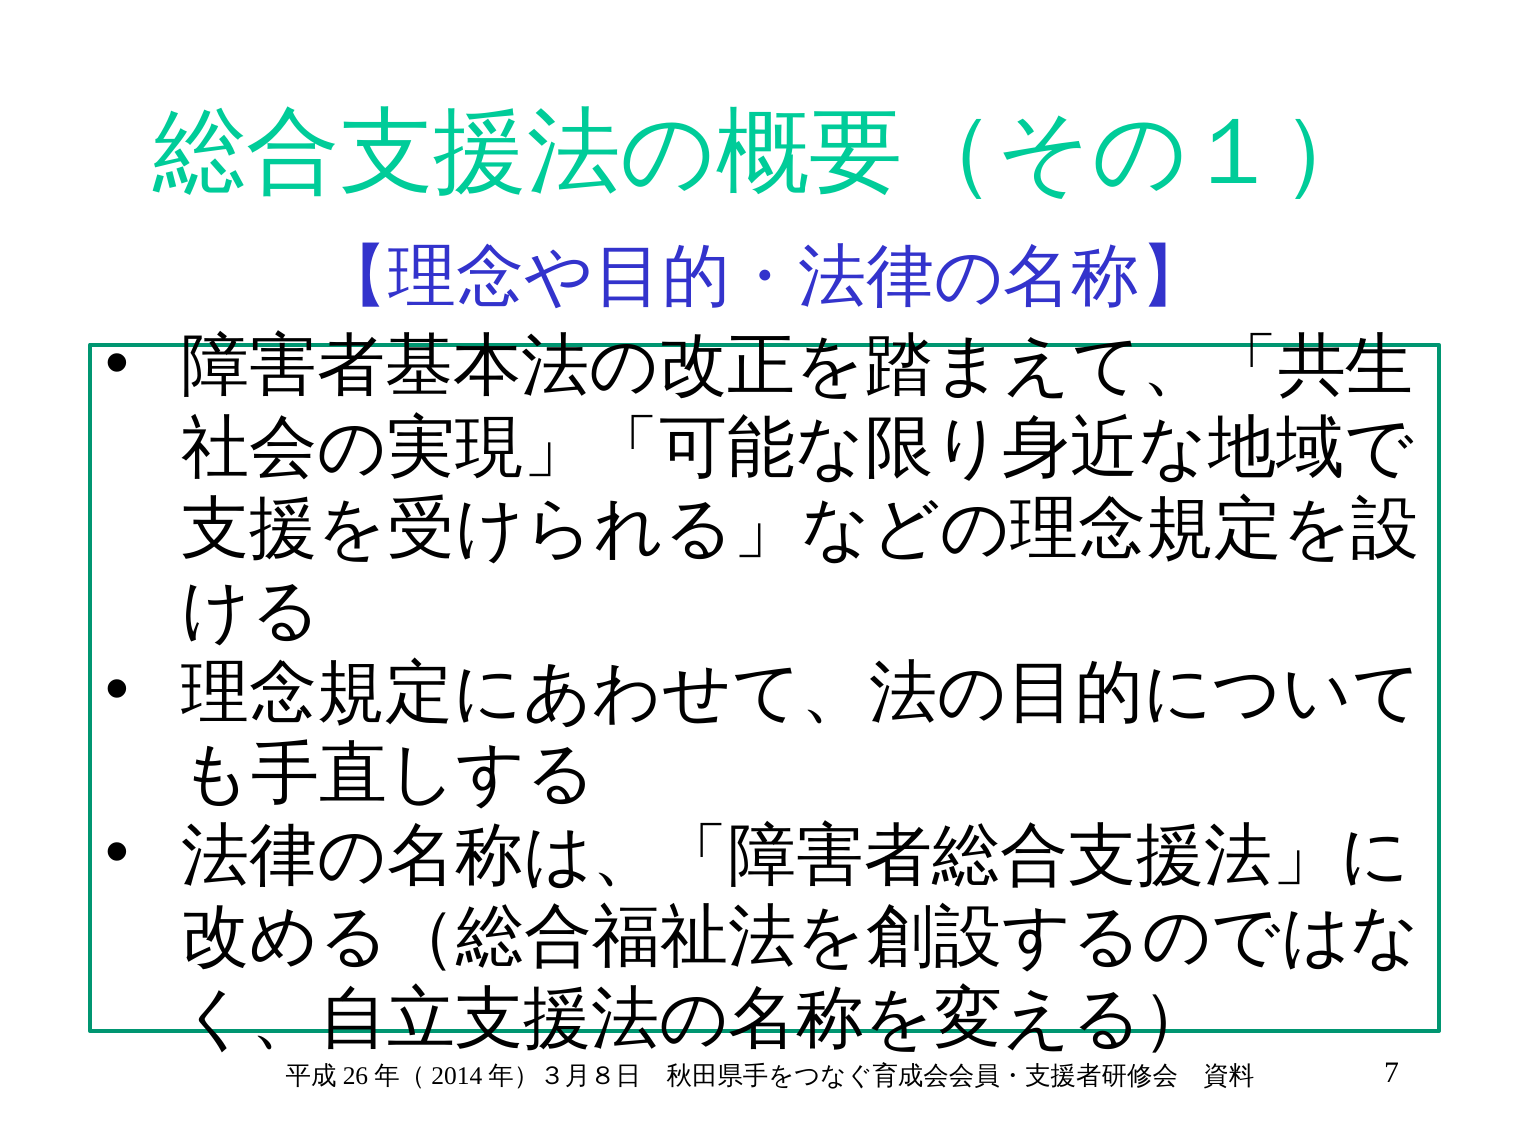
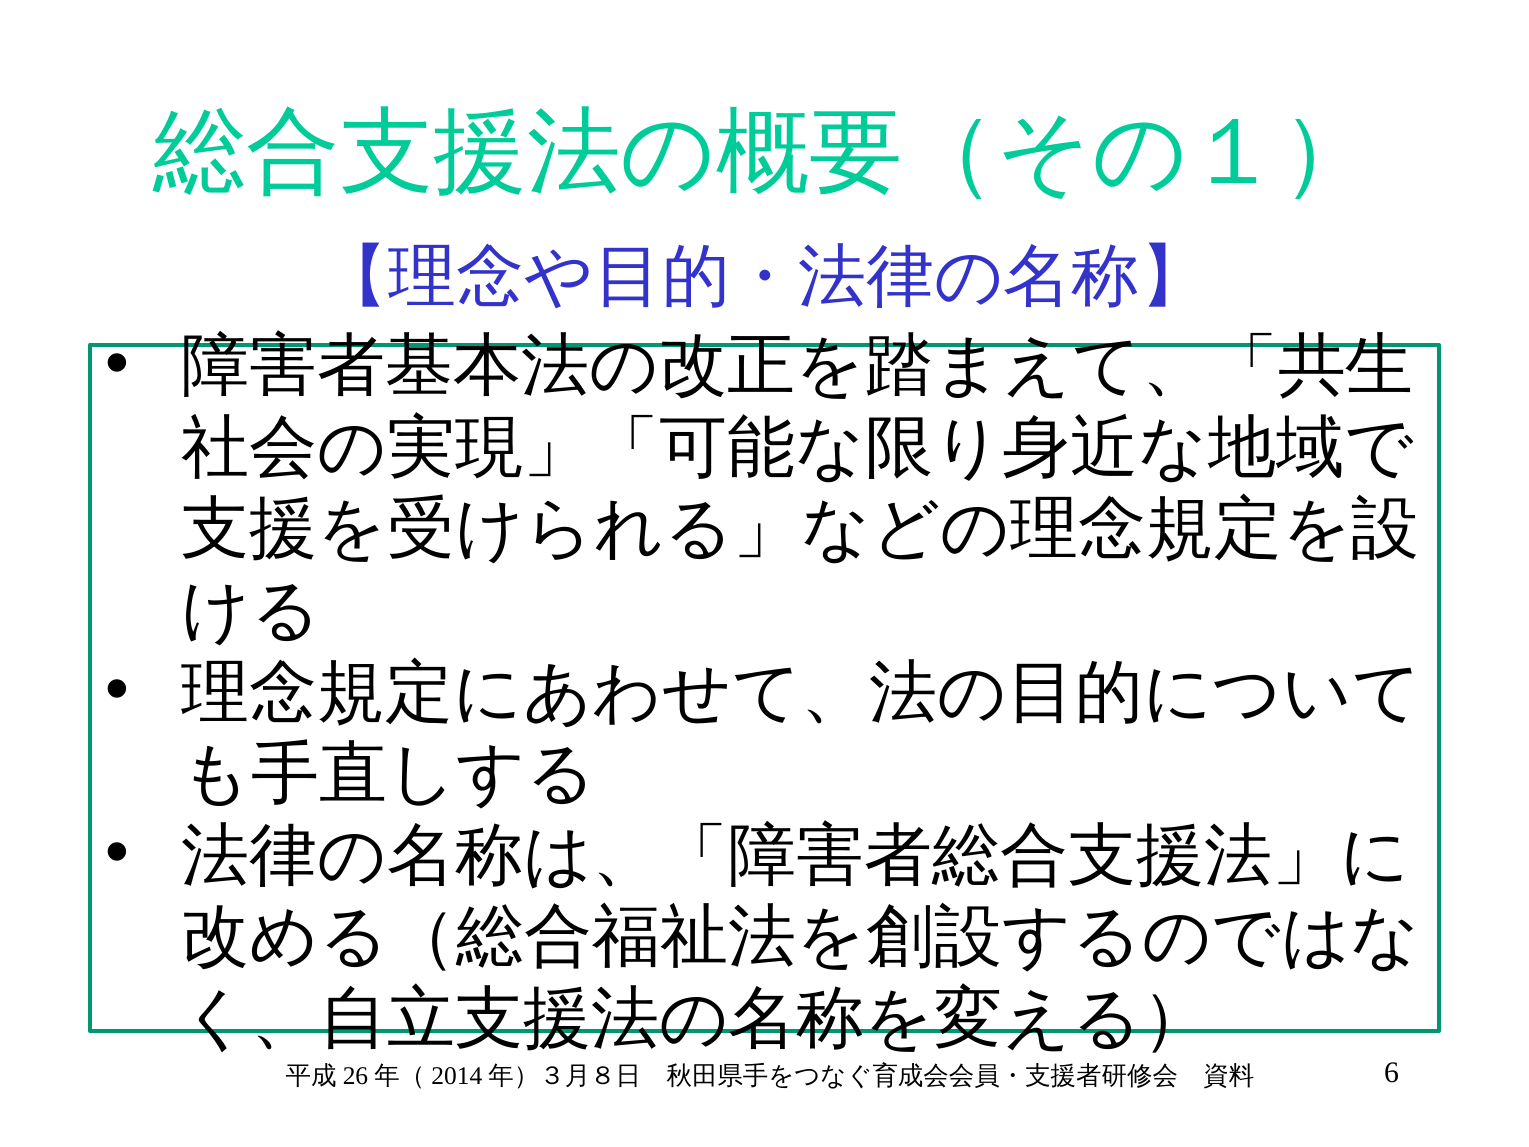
7: 7 -> 6 (1392, 1072)
